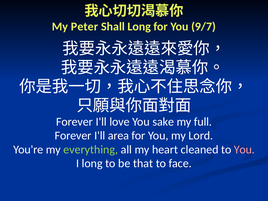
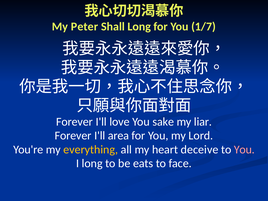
9/7: 9/7 -> 1/7 (204, 27)
full: full -> liar (203, 122)
everything colour: light green -> yellow (91, 149)
cleaned: cleaned -> deceive (200, 149)
that: that -> eats (143, 163)
